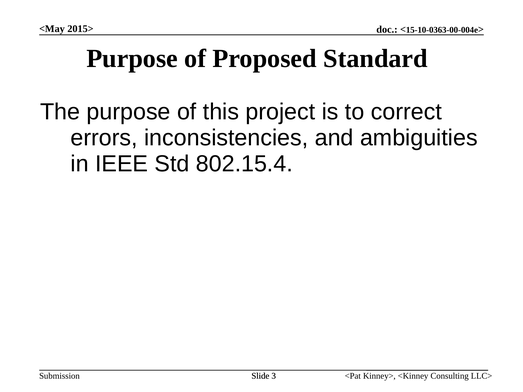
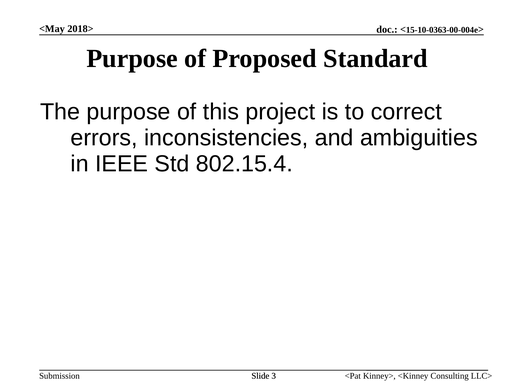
2015>: 2015> -> 2018> (80, 29)
